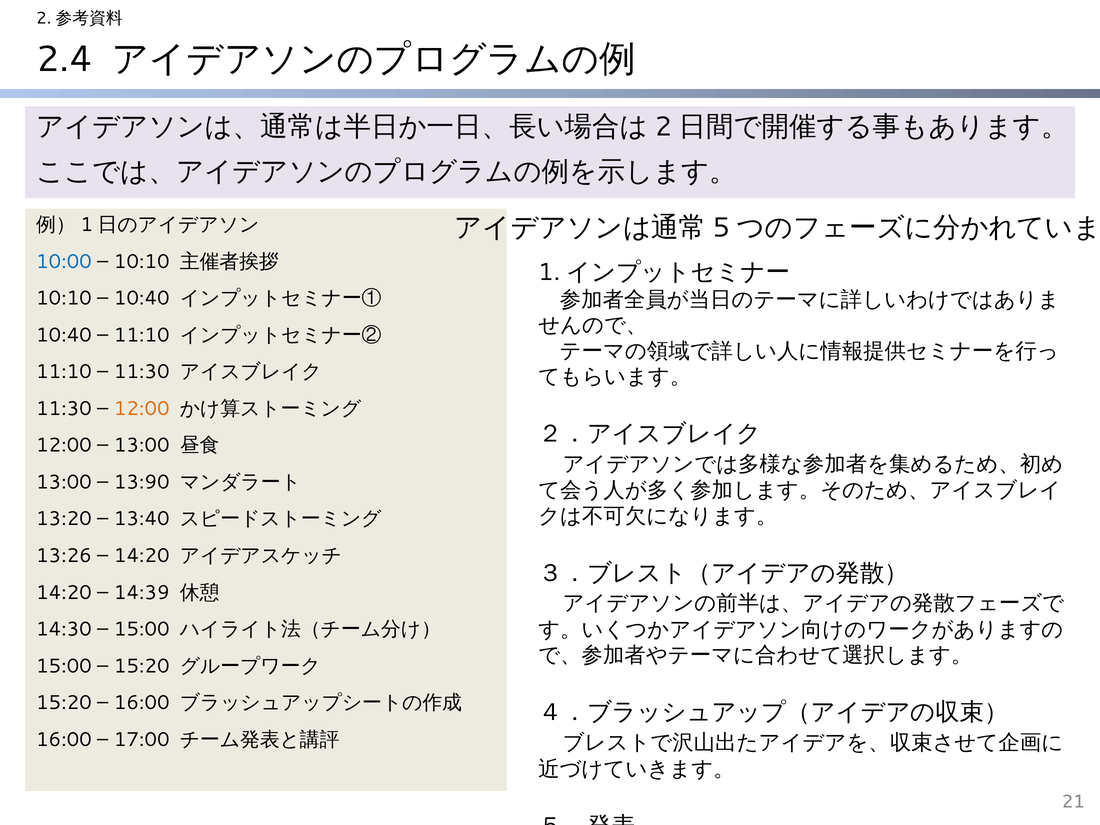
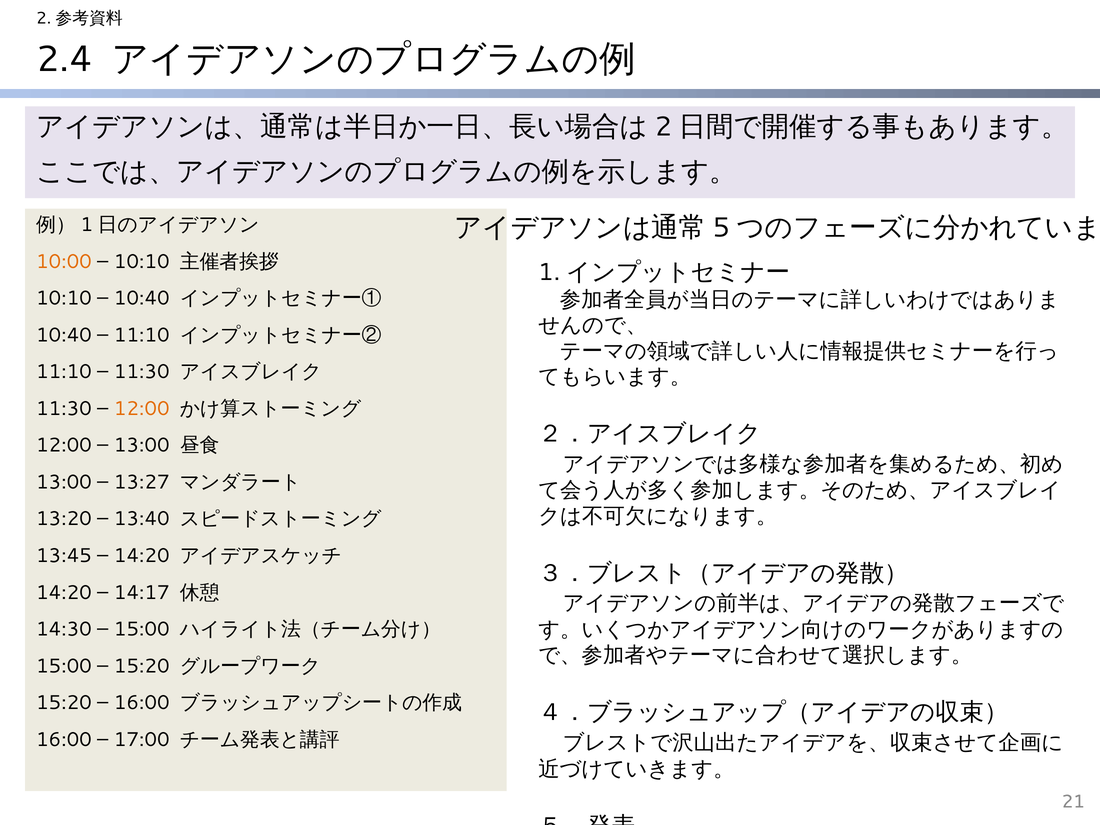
10:00 colour: blue -> orange (64, 262)
13:90: 13:90 -> 13:27 (142, 482)
13:26: 13:26 -> 13:45 (64, 556)
14:39: 14:39 -> 14:17 (142, 592)
